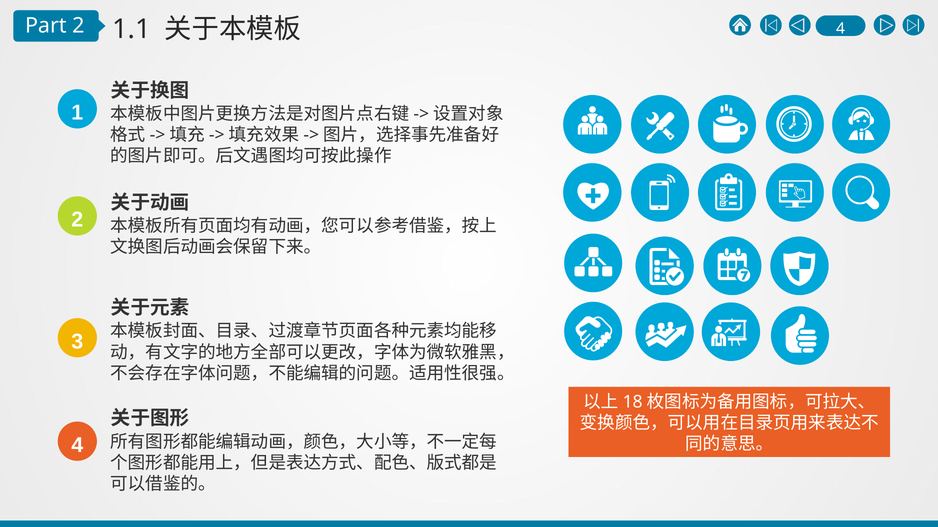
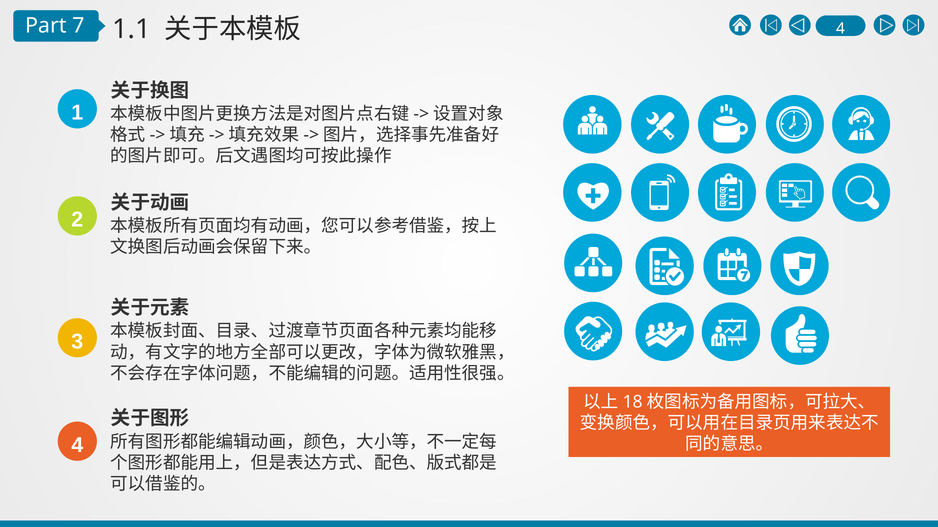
Part 2: 2 -> 7 (78, 26)
